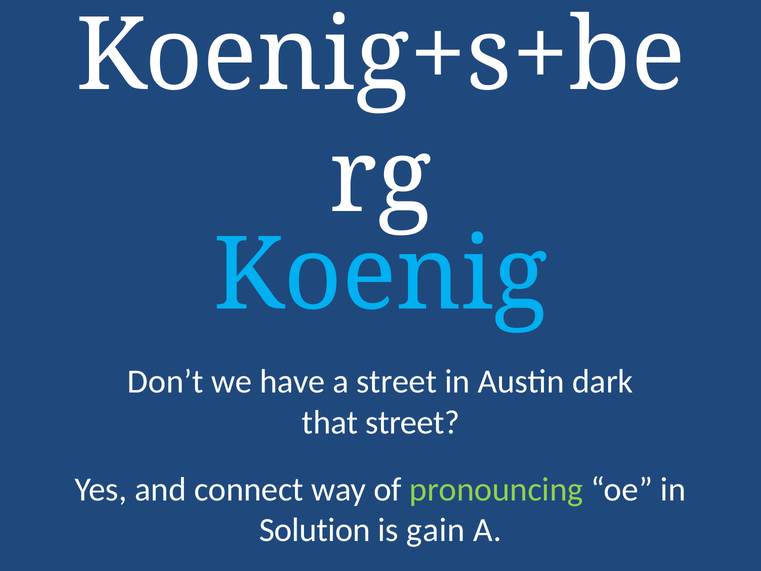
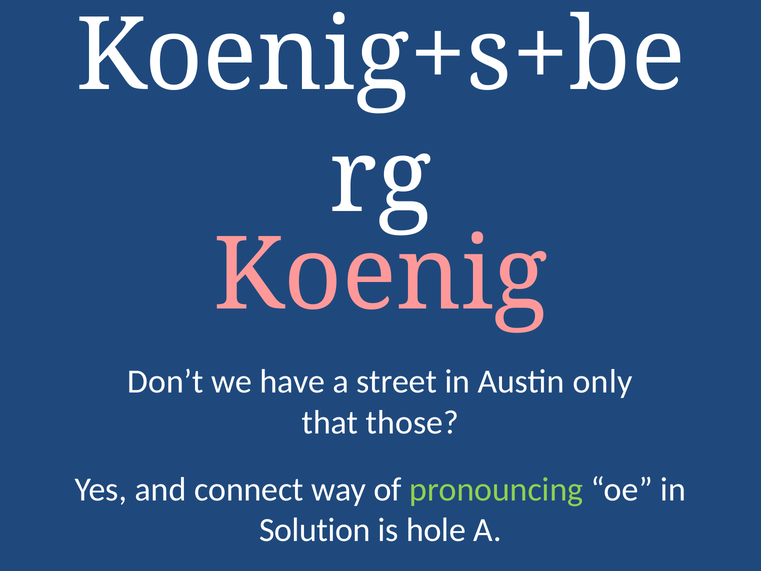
Koenig colour: light blue -> pink (381, 275)
dark: dark -> only (603, 382)
that street: street -> those (412, 422)
gain: gain -> hole (436, 530)
